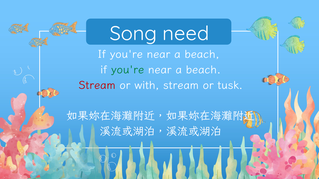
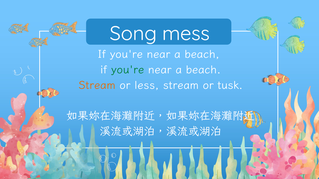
need: need -> mess (186, 34)
Stream colour: red -> orange (97, 85)
with: with -> less (147, 85)
